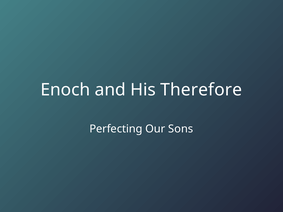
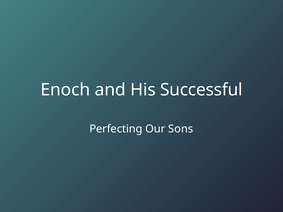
Therefore: Therefore -> Successful (201, 90)
